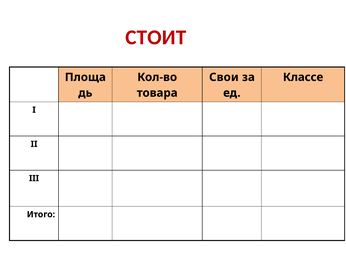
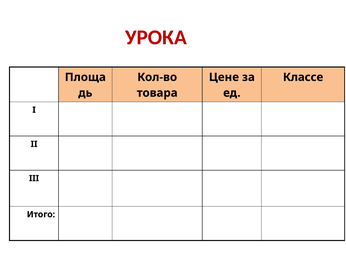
СТОИТ: СТОИТ -> УРОКА (156, 38)
Свои: Свои -> Цене (224, 77)
